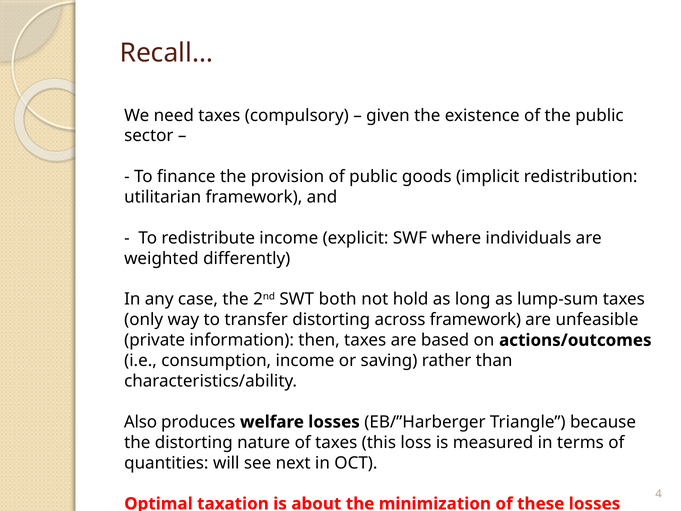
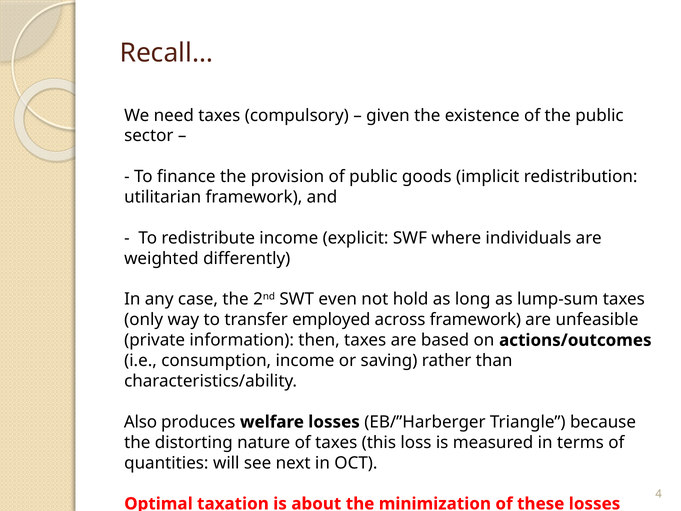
both: both -> even (338, 299)
transfer distorting: distorting -> employed (331, 320)
